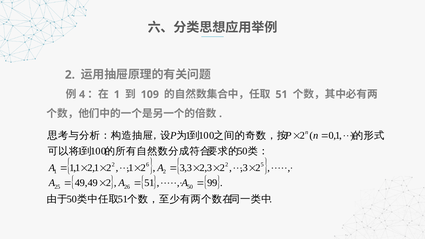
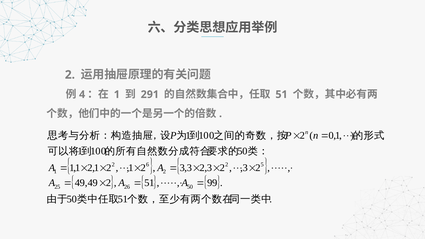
109: 109 -> 291 (150, 94)
